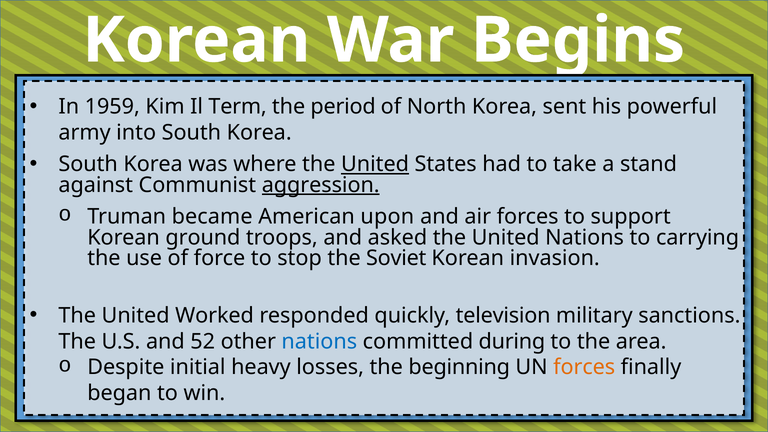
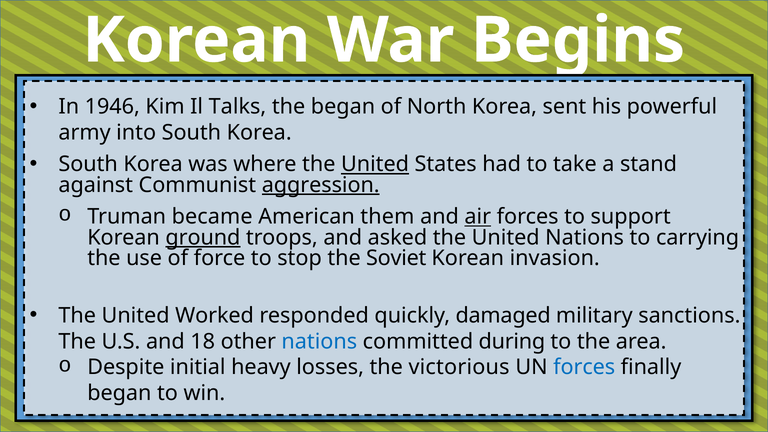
1959: 1959 -> 1946 (112, 107)
Term: Term -> Talks (237, 107)
the period: period -> began (343, 107)
upon: upon -> them (387, 217)
air underline: none -> present (478, 217)
ground underline: none -> present (203, 237)
television: television -> damaged (503, 315)
52: 52 -> 18 (203, 341)
beginning: beginning -> victorious (459, 367)
forces colour: orange -> blue (584, 367)
